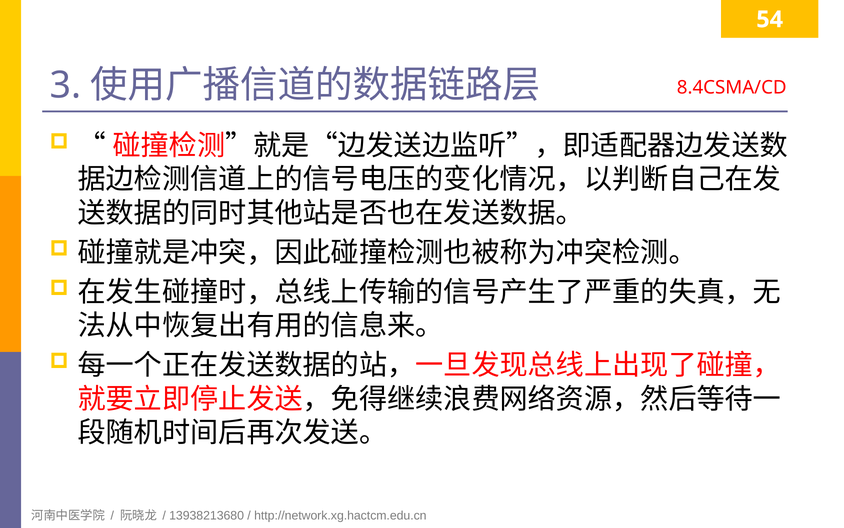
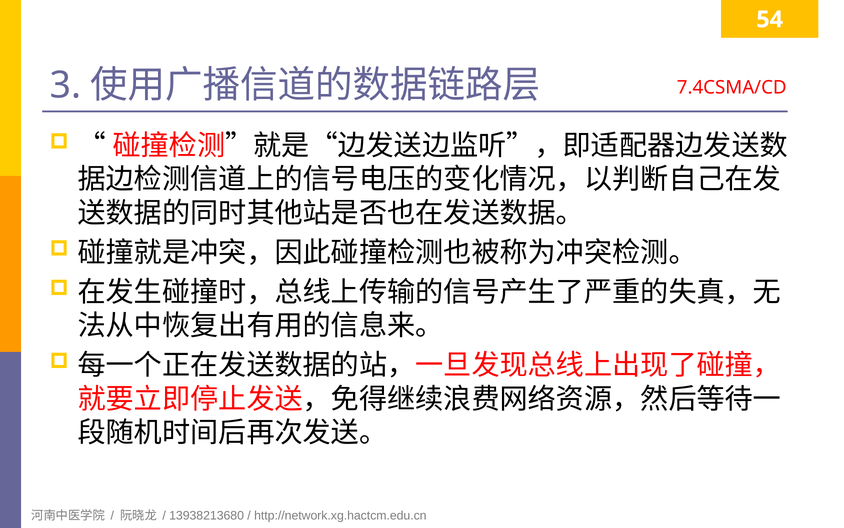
8.4CSMA/CD: 8.4CSMA/CD -> 7.4CSMA/CD (732, 87)
